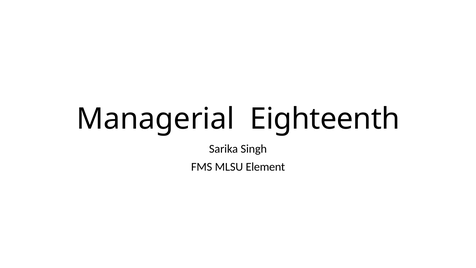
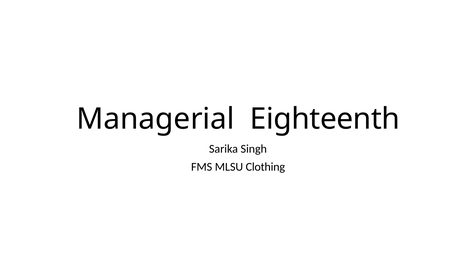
Element: Element -> Clothing (265, 167)
